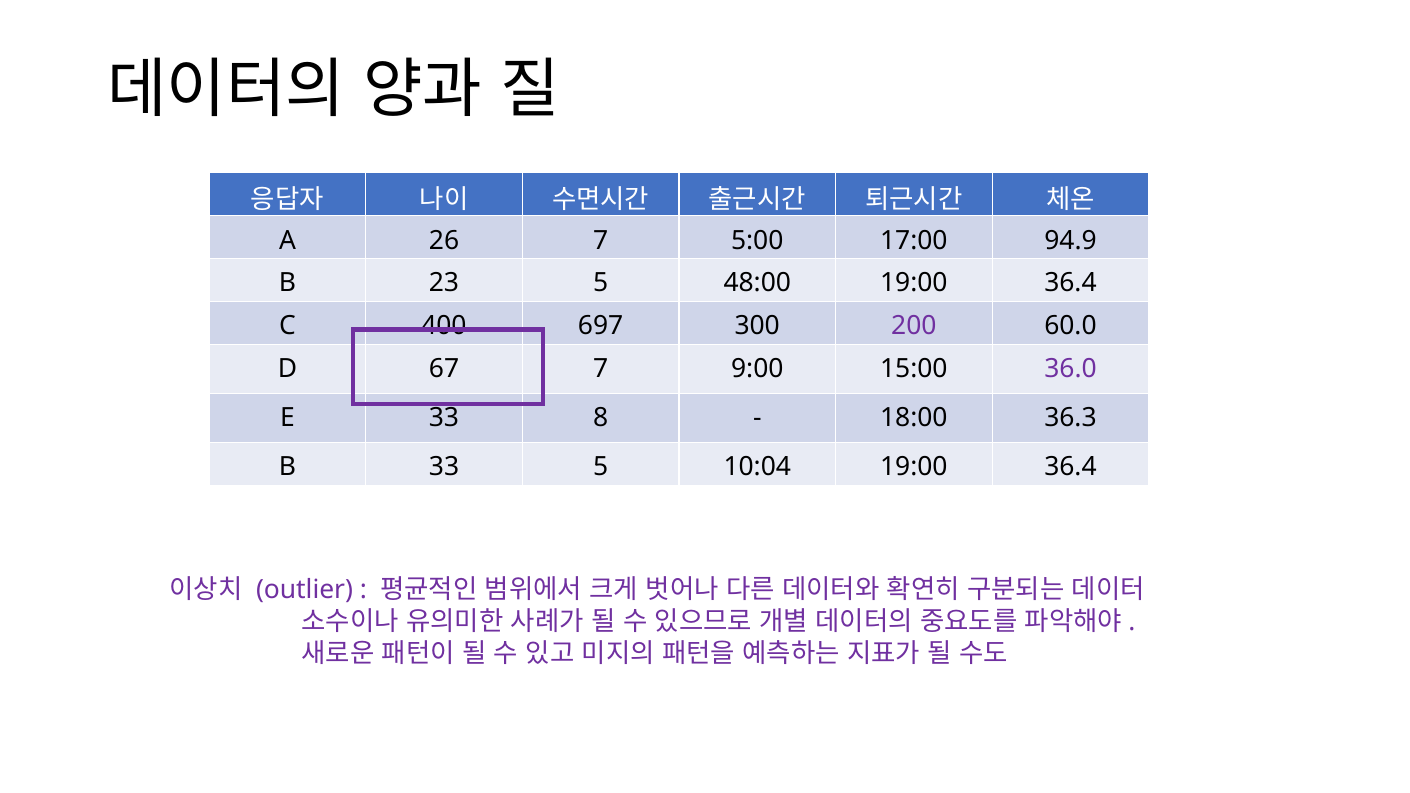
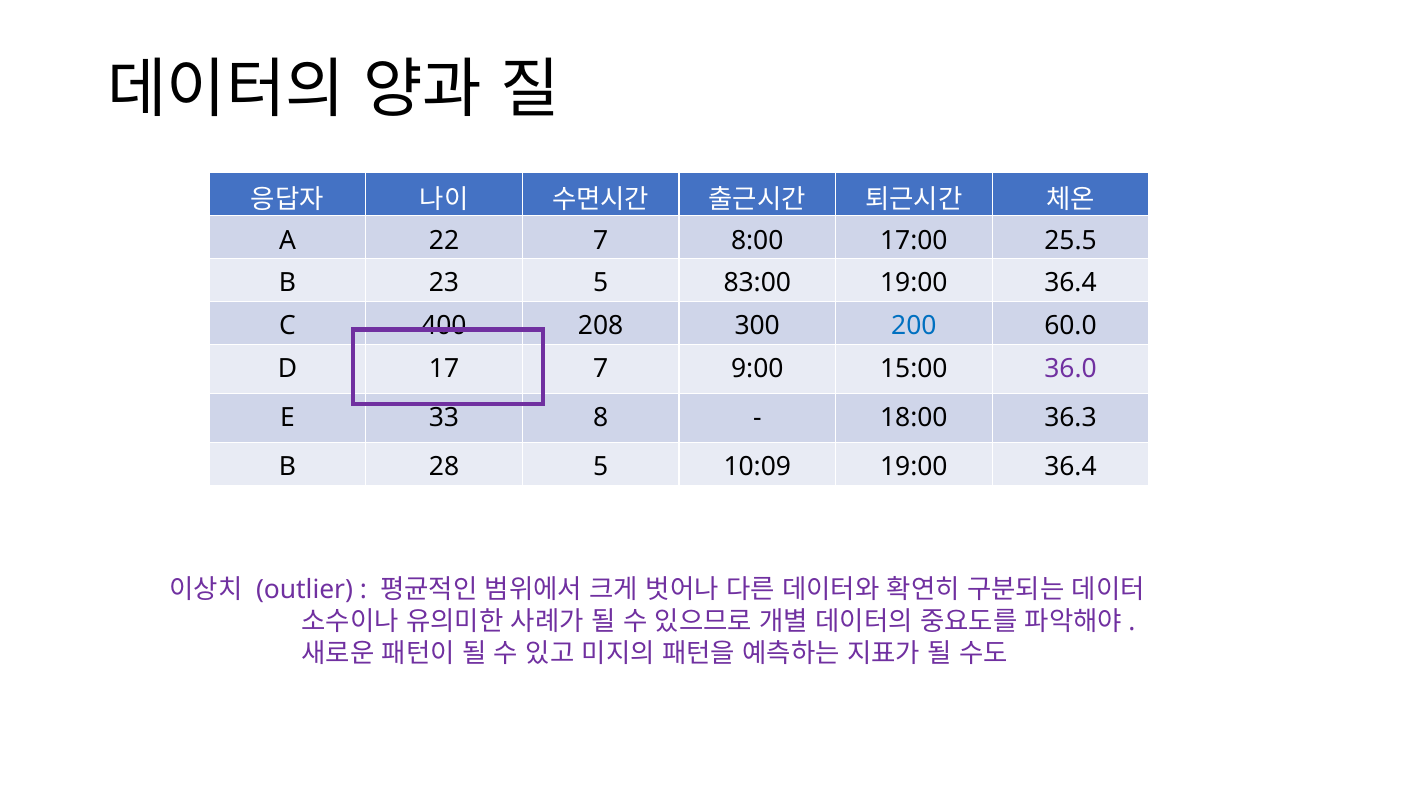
26: 26 -> 22 (444, 240)
5:00: 5:00 -> 8:00 (757, 240)
94.9: 94.9 -> 25.5 (1071, 240)
48:00: 48:00 -> 83:00 (757, 283)
697: 697 -> 208 (601, 326)
200 colour: purple -> blue (914, 326)
67: 67 -> 17 (444, 369)
B 33: 33 -> 28 (444, 467)
10:04: 10:04 -> 10:09 (757, 467)
